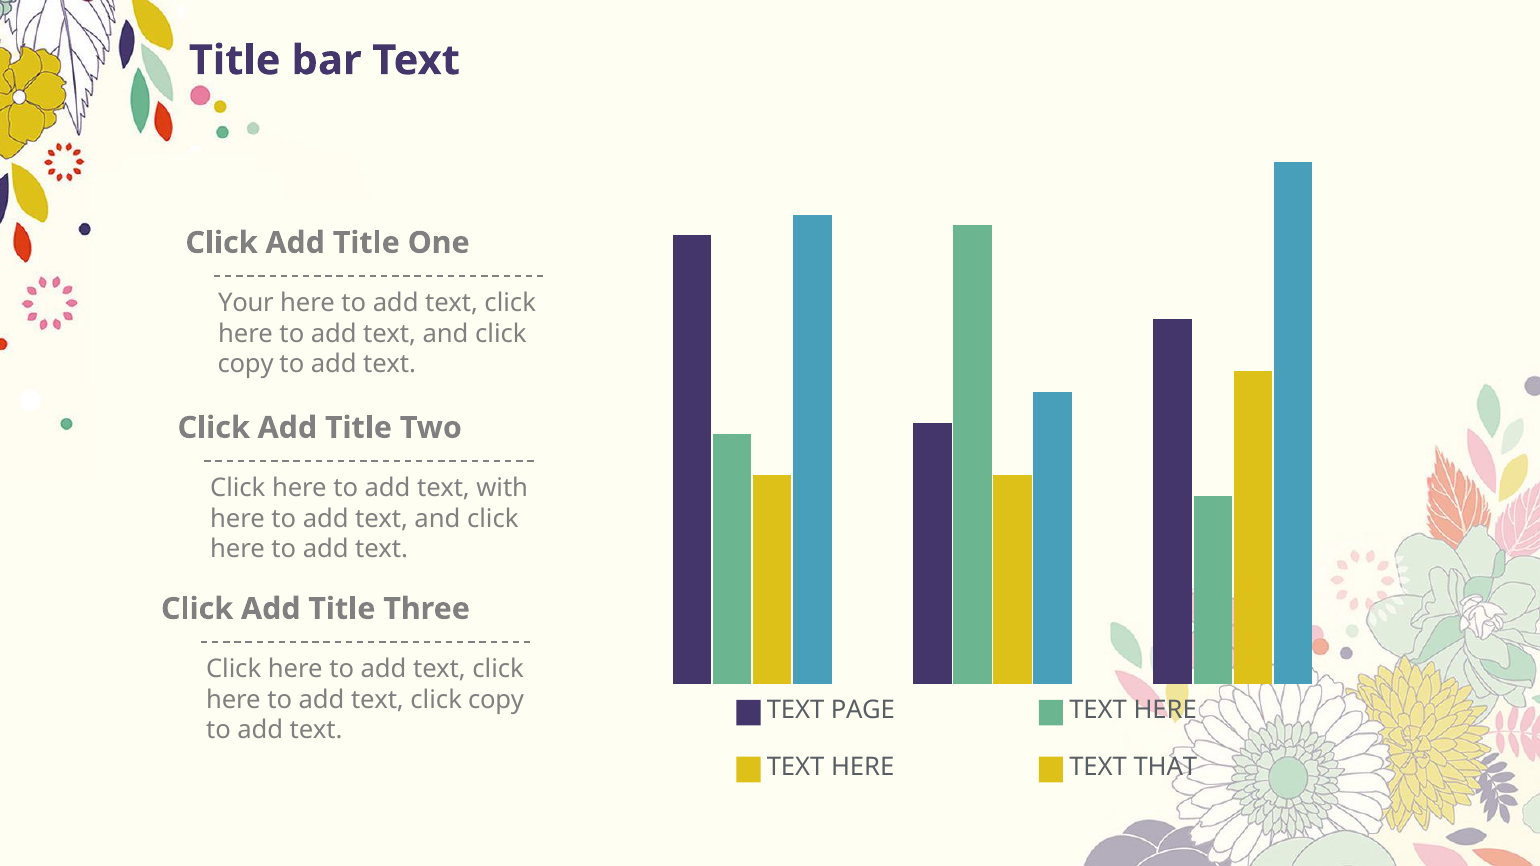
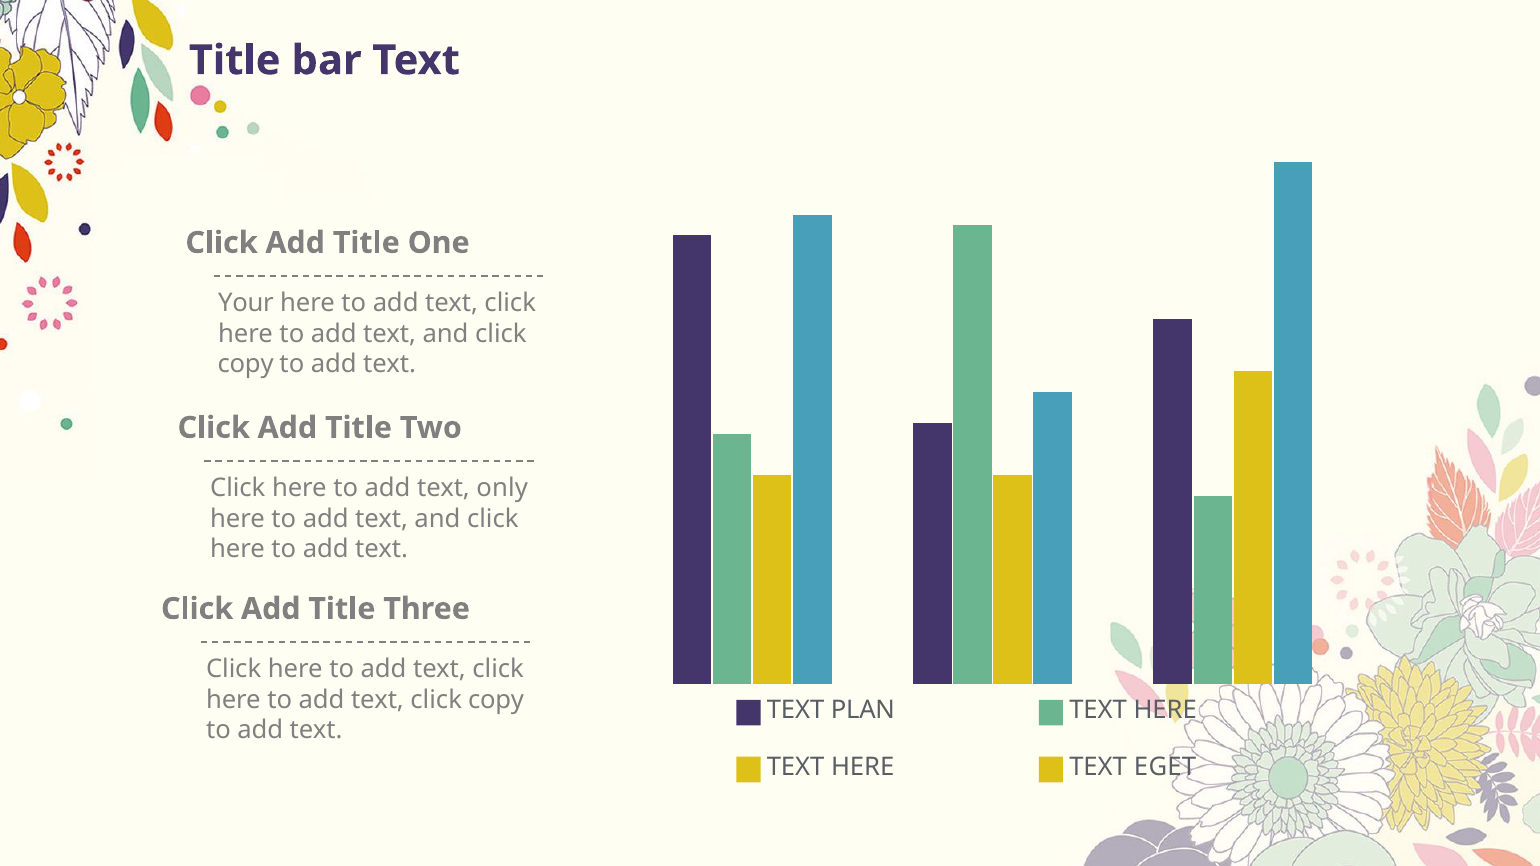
with: with -> only (502, 488)
PAGE: PAGE -> PLAN (863, 711)
THAT: THAT -> EGET (1165, 767)
